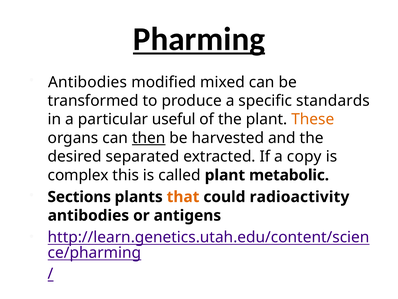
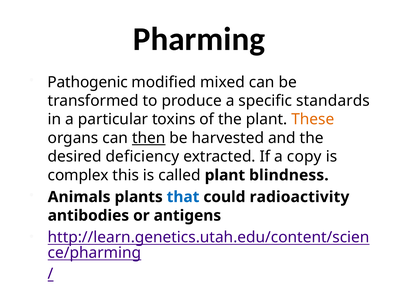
Pharming underline: present -> none (199, 39)
Antibodies: Antibodies -> Pathogenic (88, 82)
useful: useful -> toxins (174, 119)
separated: separated -> deficiency (142, 156)
metabolic: metabolic -> blindness (289, 175)
Sections: Sections -> Animals (79, 197)
that colour: orange -> blue (183, 197)
